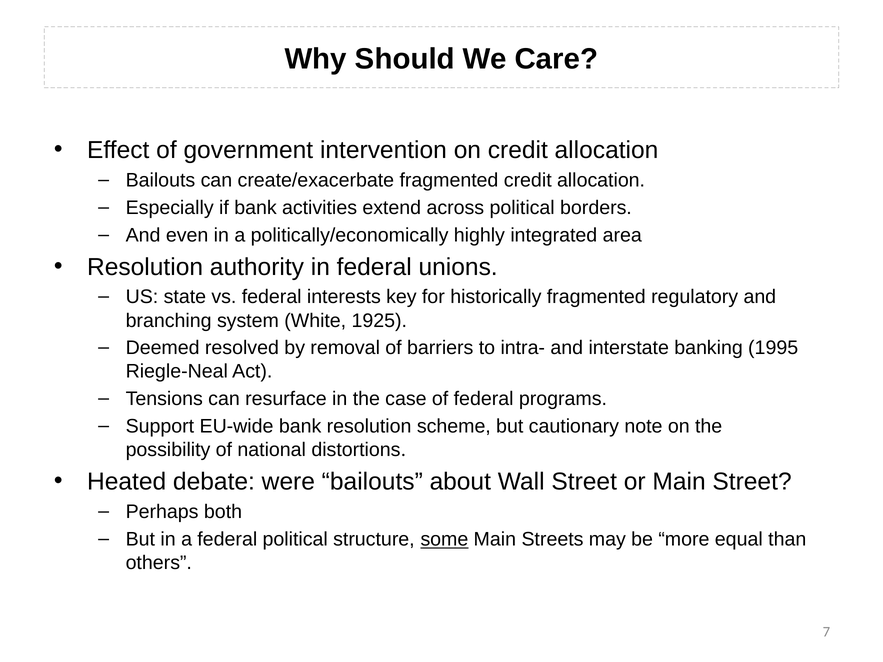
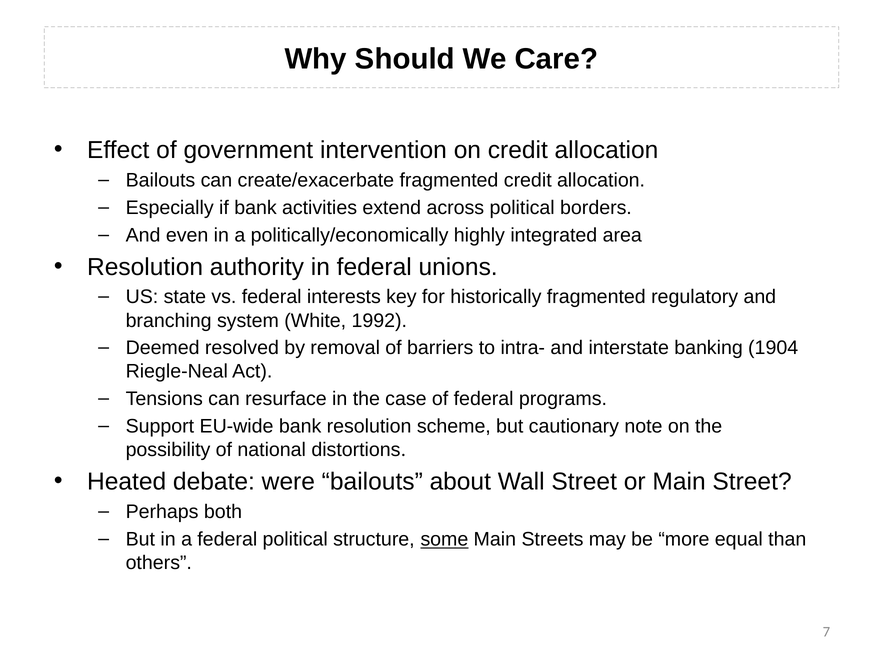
1925: 1925 -> 1992 (379, 321)
1995: 1995 -> 1904 (773, 348)
